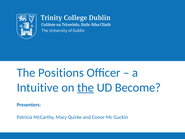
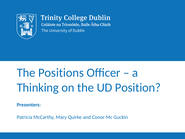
Intuitive: Intuitive -> Thinking (38, 87)
the underline: present -> none (86, 87)
Become: Become -> Position (138, 87)
